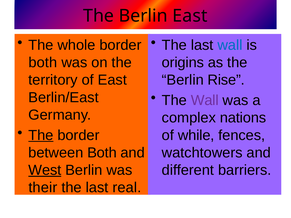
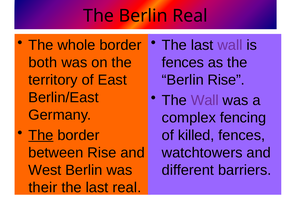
Berlin East: East -> Real (190, 16)
wall colour: blue -> purple (230, 45)
origins: origins -> fences (183, 63)
nations: nations -> fencing (243, 118)
while: while -> killed (196, 135)
between Both: Both -> Rise (102, 153)
West underline: present -> none (45, 170)
